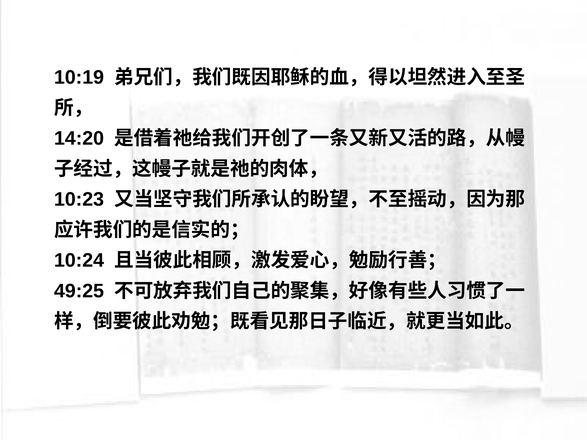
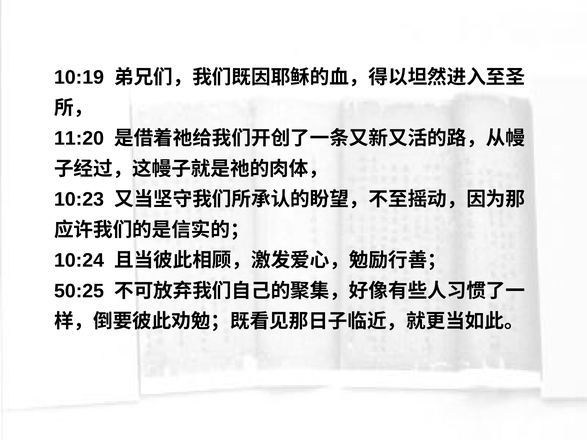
14:20: 14:20 -> 11:20 (79, 139)
49:25: 49:25 -> 50:25 (79, 291)
